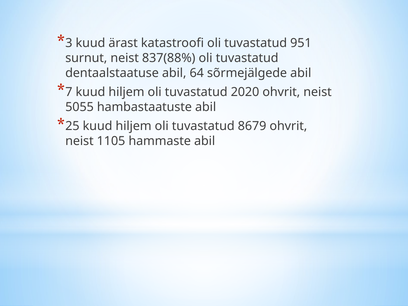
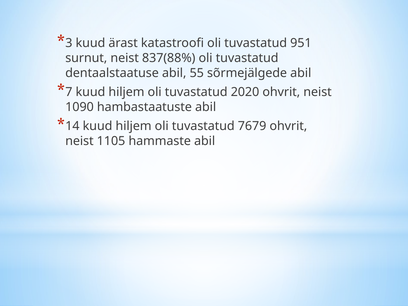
64: 64 -> 55 (197, 73)
5055: 5055 -> 1090 (80, 107)
25: 25 -> 14 (72, 126)
8679: 8679 -> 7679 (252, 126)
